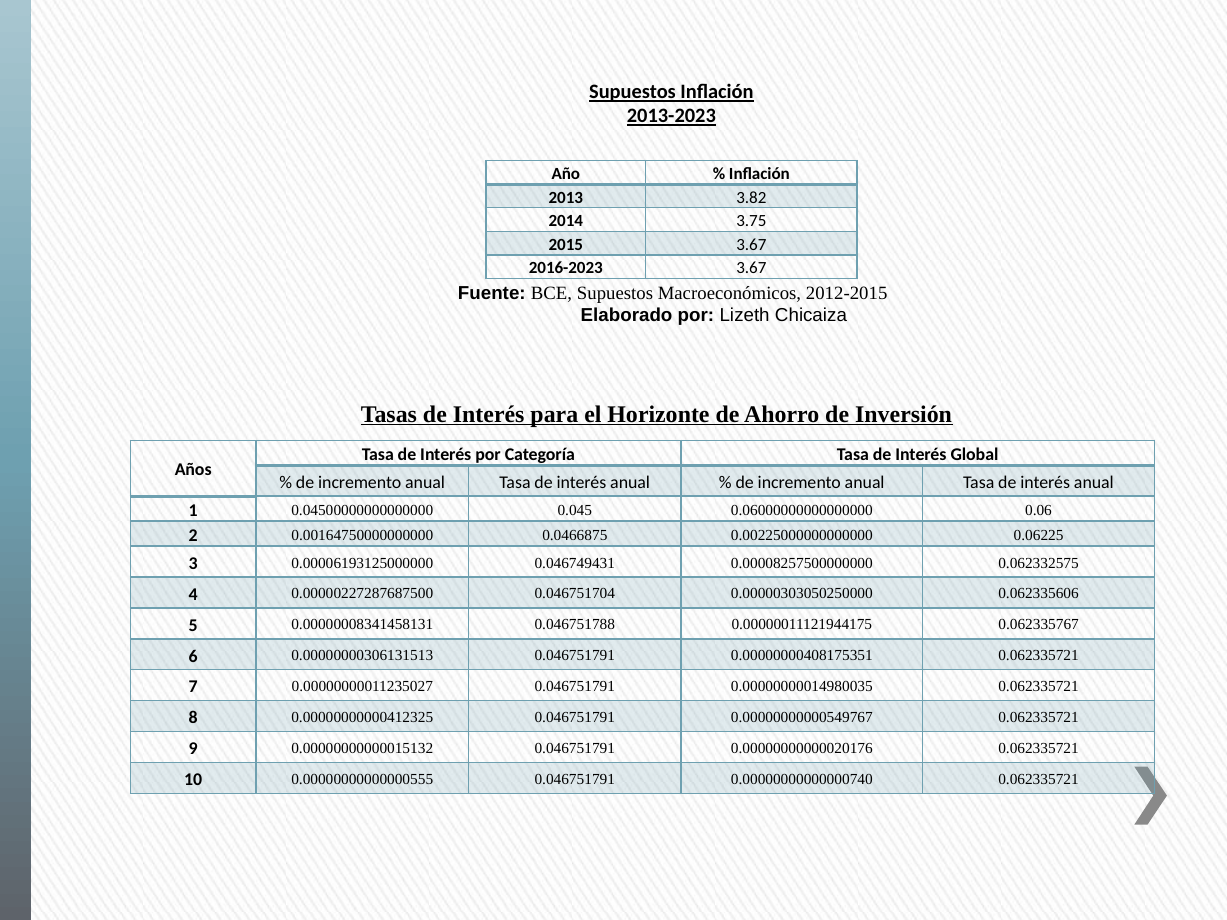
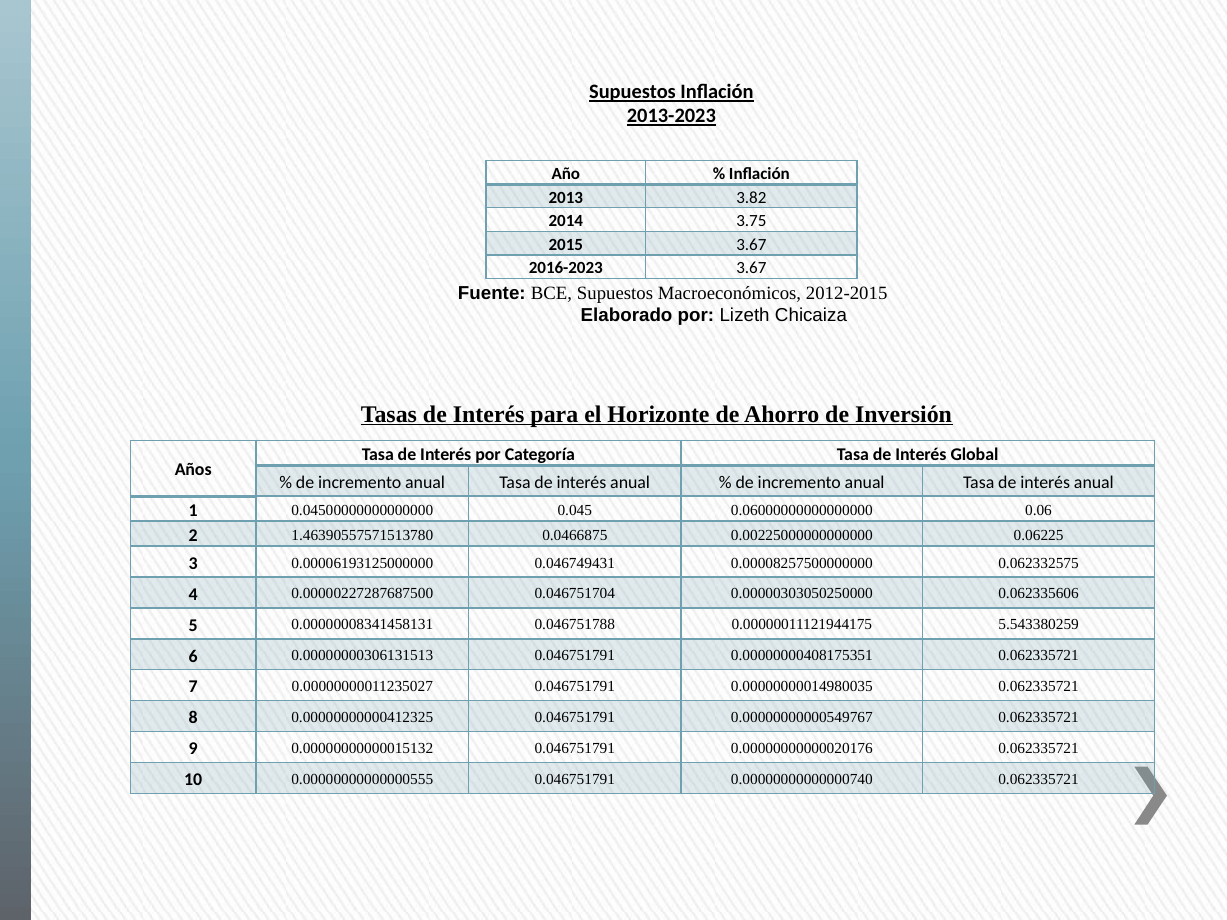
0.00164750000000000: 0.00164750000000000 -> 1.46390557571513780 (362, 535)
0.062335767: 0.062335767 -> 5.543380259 (1039, 625)
